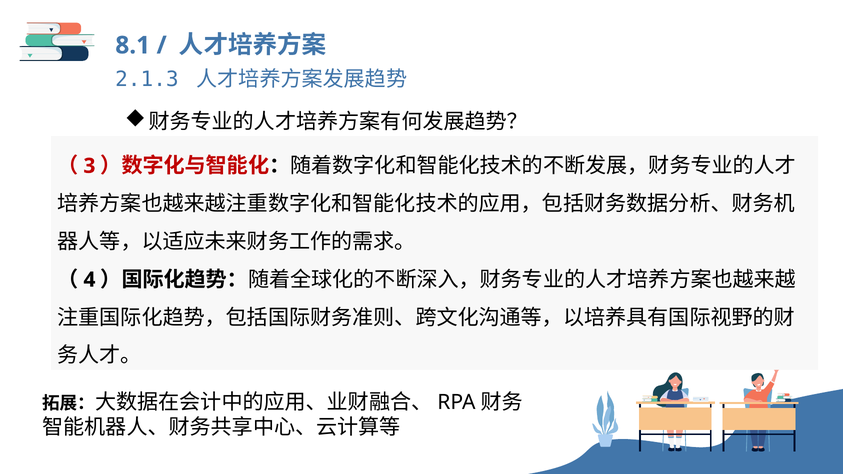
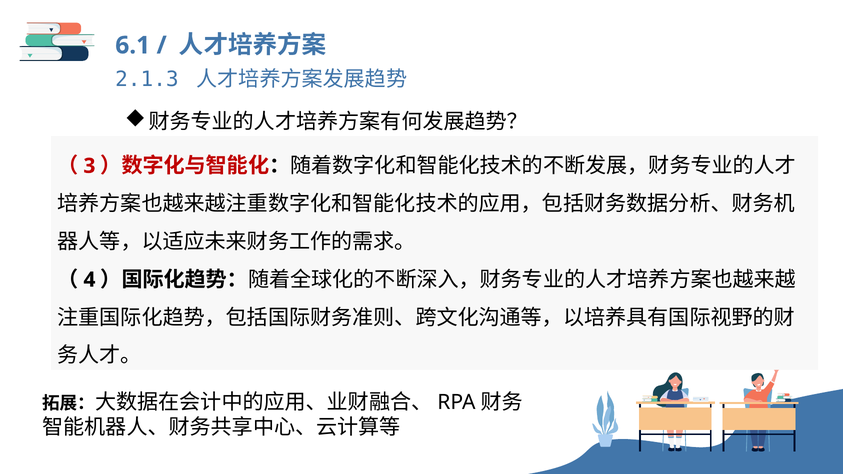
8.1: 8.1 -> 6.1 (133, 45)
